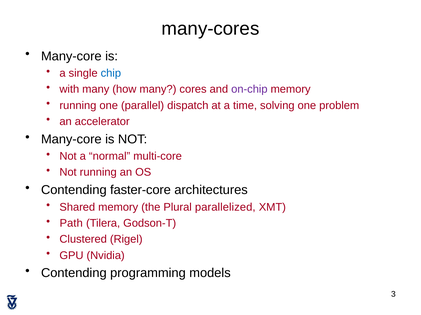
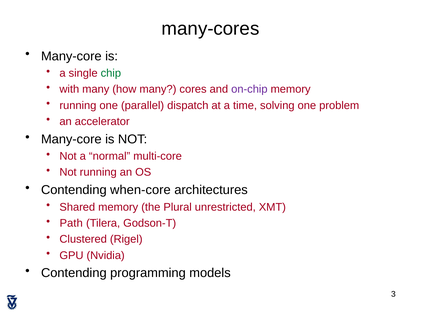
chip colour: blue -> green (111, 73)
faster-core: faster-core -> when-core (140, 191)
parallelized: parallelized -> unrestricted (225, 208)
